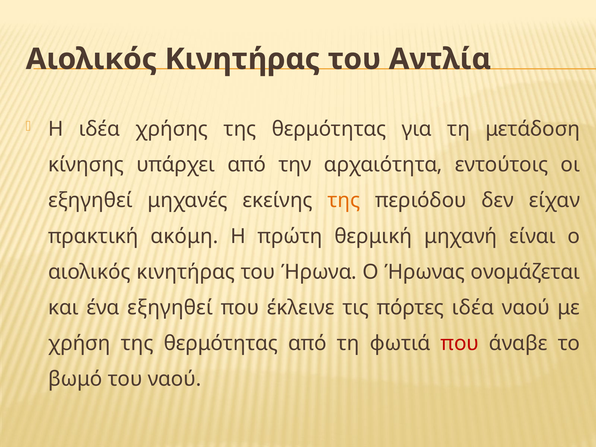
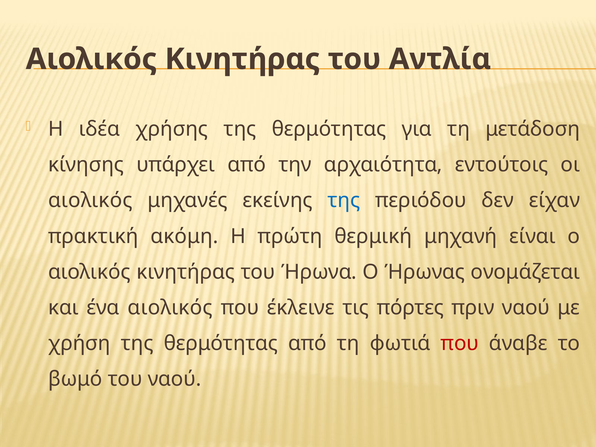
εξηγηθεί: εξηγηθεί -> αιολικός (90, 200)
της colour: orange -> blue (344, 200)
ένα εξηγηθεί: εξηγηθεί -> αιολικός (170, 308)
πόρτες ιδέα: ιδέα -> πριν (473, 308)
